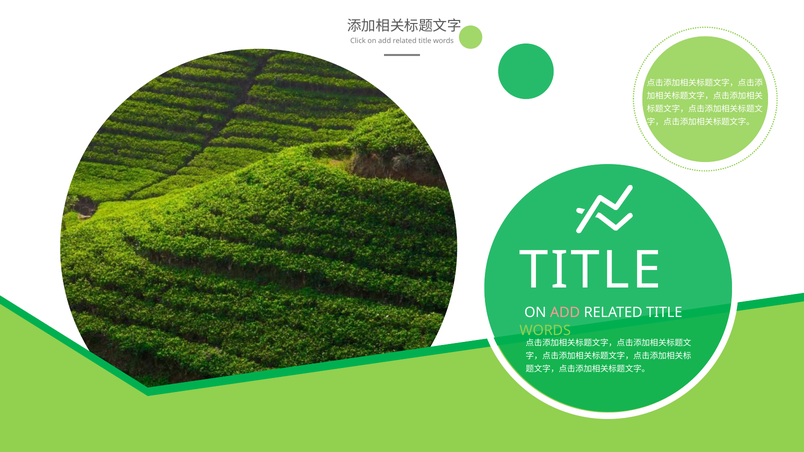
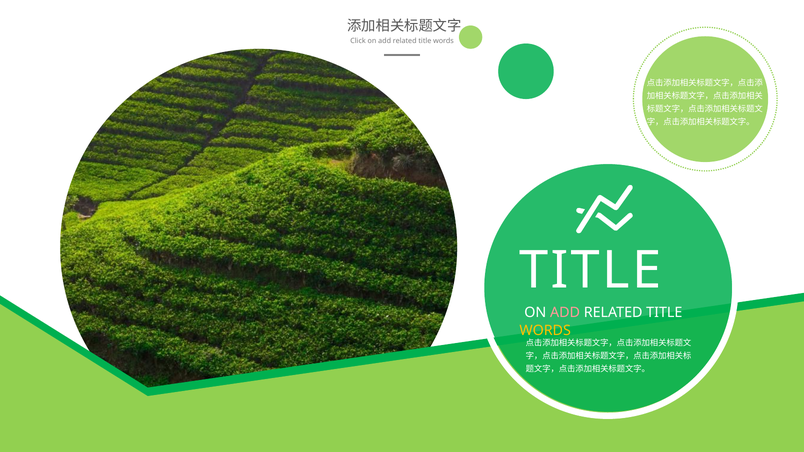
WORDS colour: light green -> yellow (545, 331)
